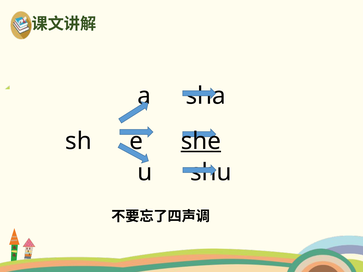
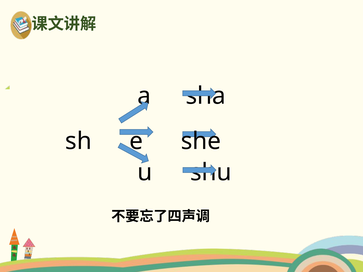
she underline: present -> none (201, 141)
